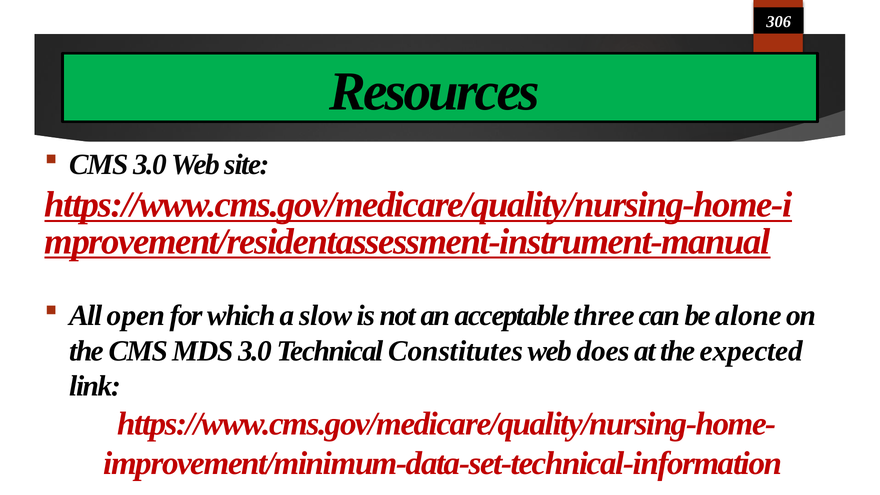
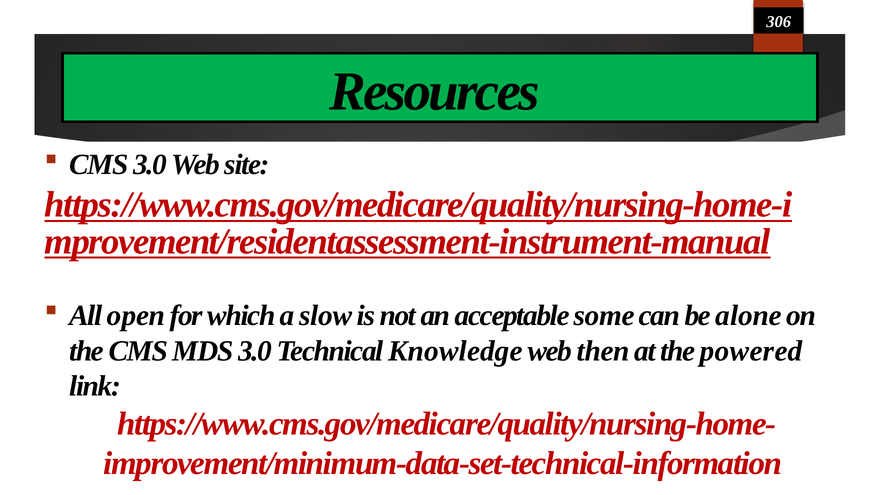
three: three -> some (604, 316)
Constitutes: Constitutes -> Knowledge (455, 351)
does: does -> then (603, 351)
expected: expected -> powered (751, 351)
